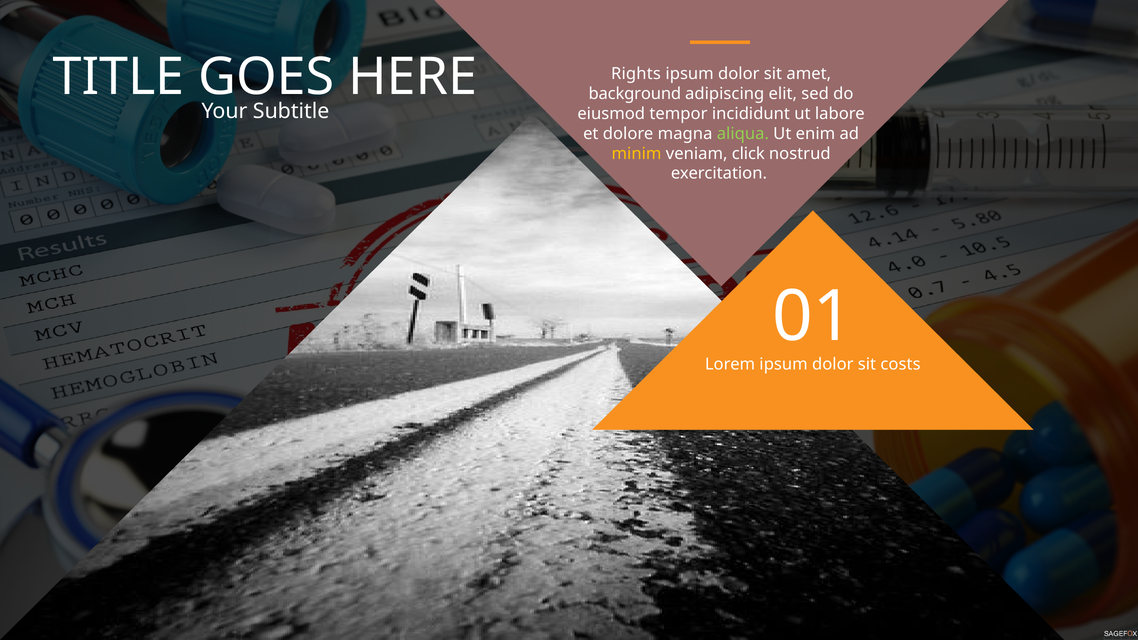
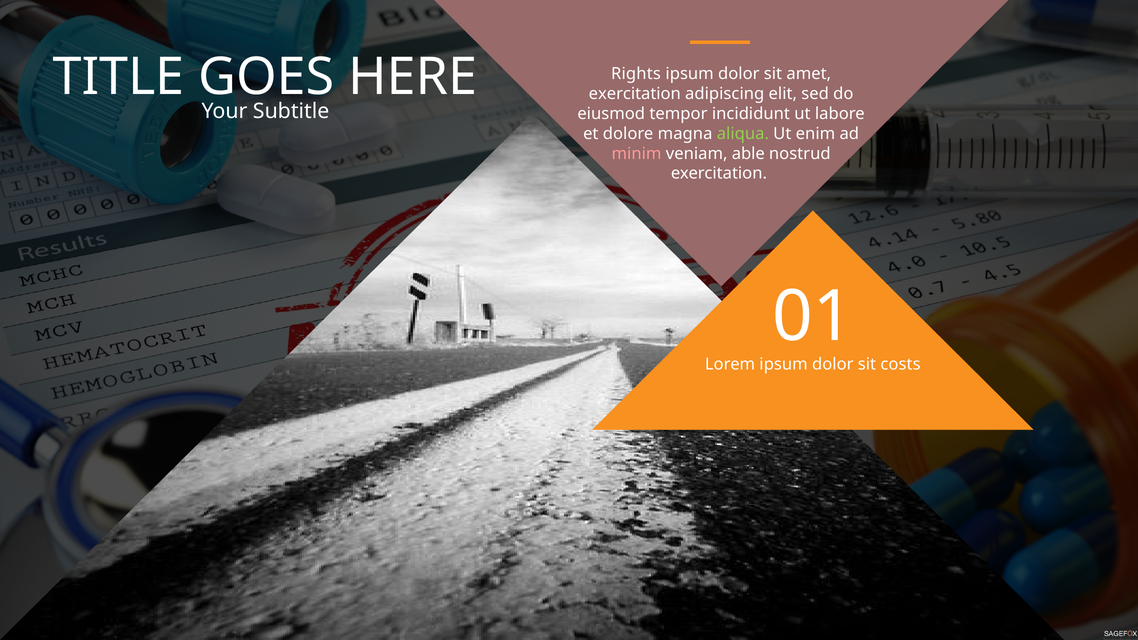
background: background -> exercitation (635, 94)
minim colour: yellow -> pink (637, 154)
click: click -> able (748, 154)
